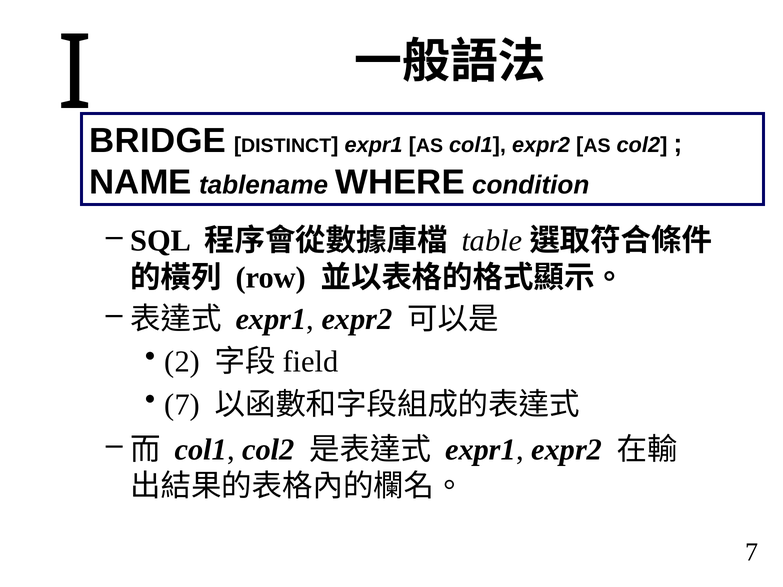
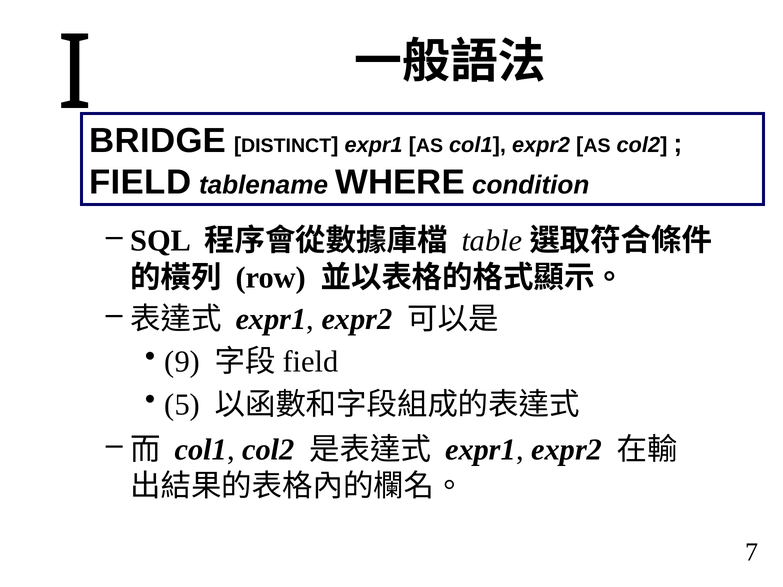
NAME: NAME -> FIELD (140, 182)
2: 2 -> 9 (182, 362)
7: 7 -> 5 (182, 405)
